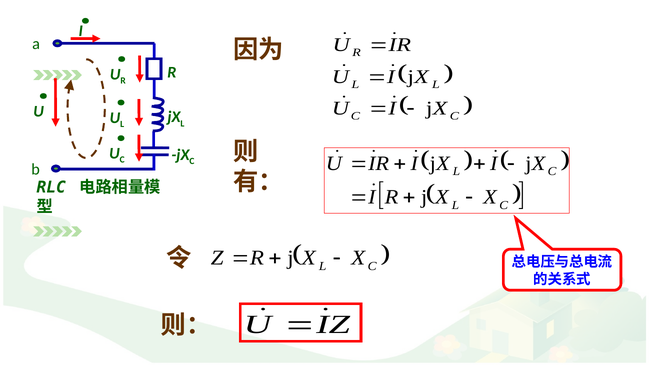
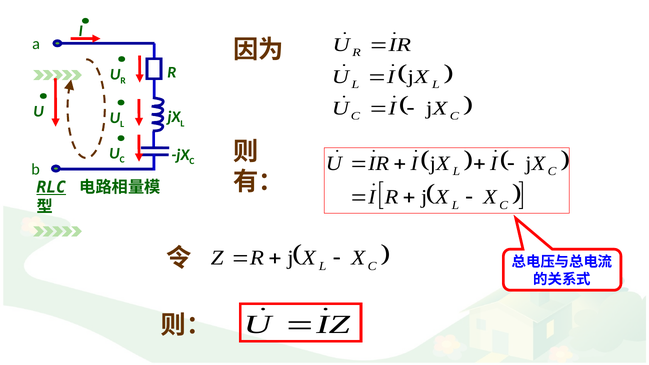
RLC underline: none -> present (51, 187)
